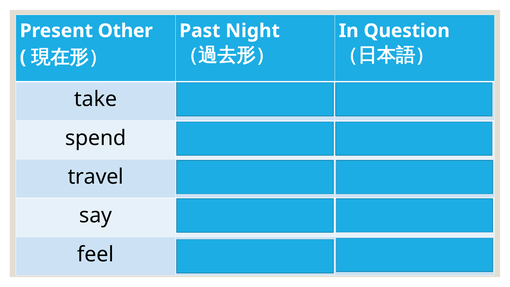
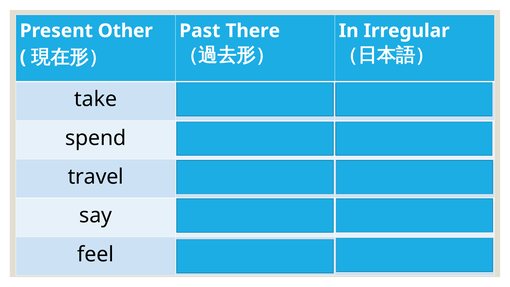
Night: Night -> There (253, 31)
Question: Question -> Irregular (407, 31)
